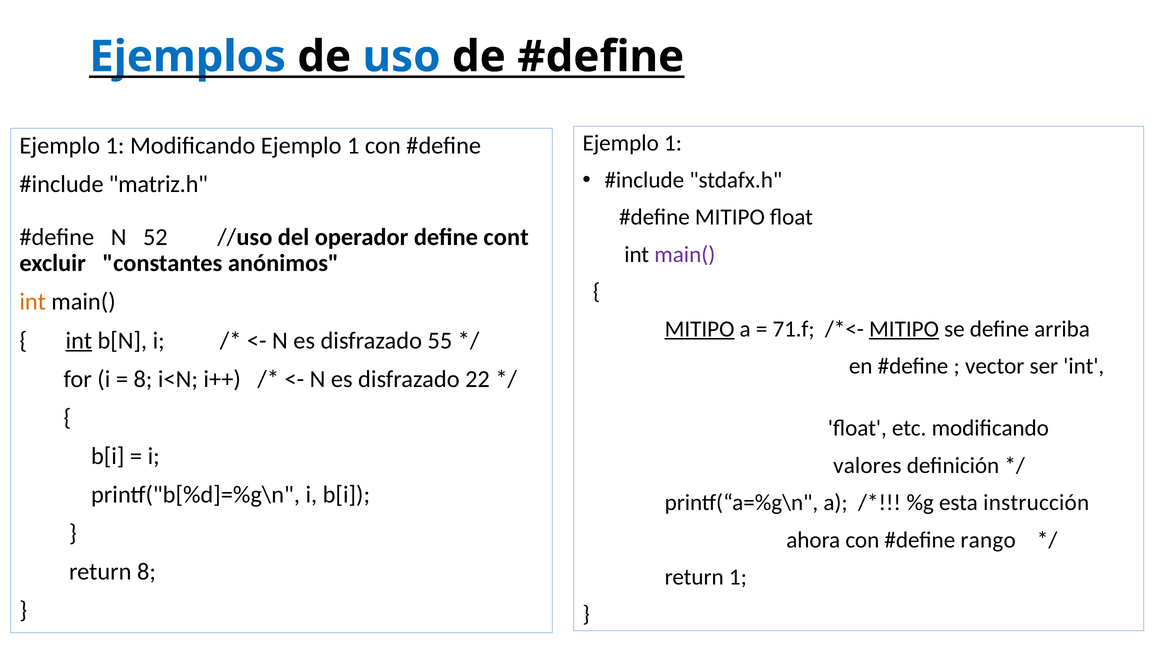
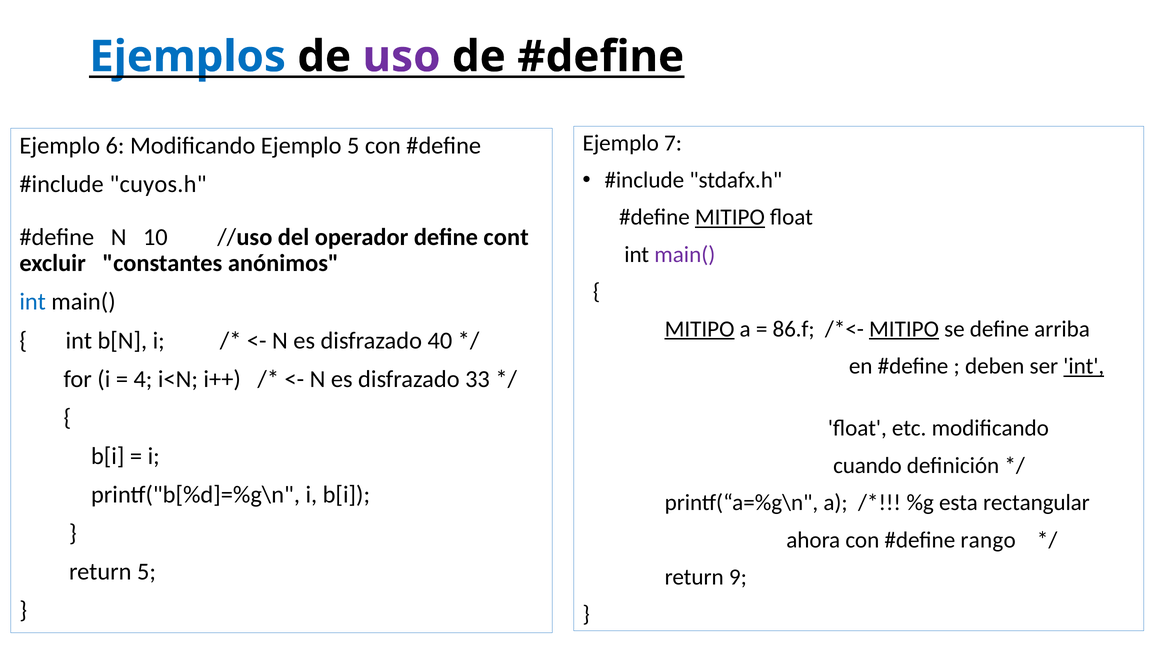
uso colour: blue -> purple (402, 57)
1: 1 -> 7 (673, 143)
1: 1 -> 6 (115, 146)
Modificando Ejemplo 1: 1 -> 5 (353, 146)
matriz.h: matriz.h -> cuyos.h (158, 184)
MITIPO underline: none -> present (730, 217)
52: 52 -> 10 (155, 237)
int colour: orange -> blue (33, 302)
71.f: 71.f -> 86.f (794, 329)
int underline: present -> none (79, 341)
55: 55 -> 40 (440, 341)
vector: vector -> deben (995, 366)
int underline: none -> present (1084, 366)
8: 8 -> 4 (143, 379)
22: 22 -> 33 (477, 379)
valores: valores -> cuando (868, 466)
instrucción: instrucción -> rectangular (1036, 503)
return 8: 8 -> 5 (146, 572)
return 1: 1 -> 9 (738, 577)
